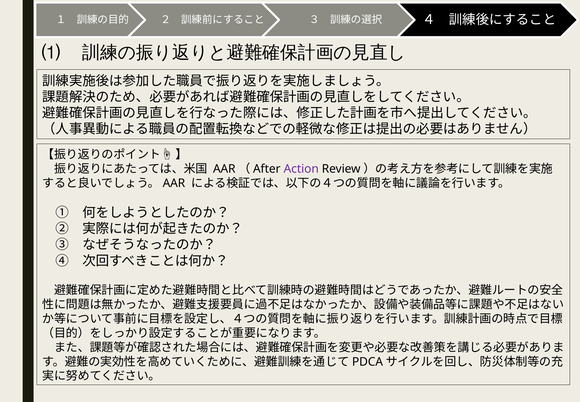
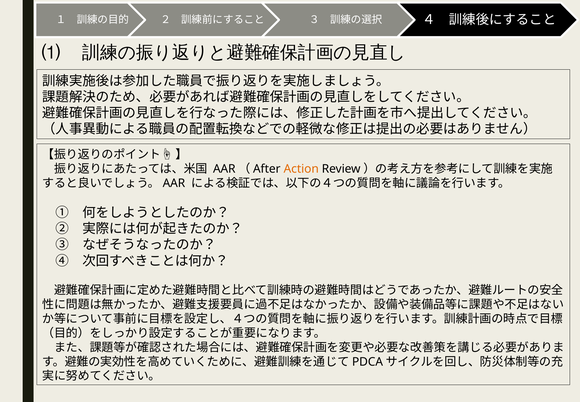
Action colour: purple -> orange (301, 169)
